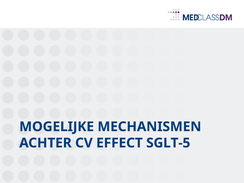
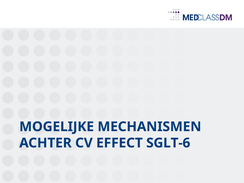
SGLT-5: SGLT-5 -> SGLT-6 (168, 143)
